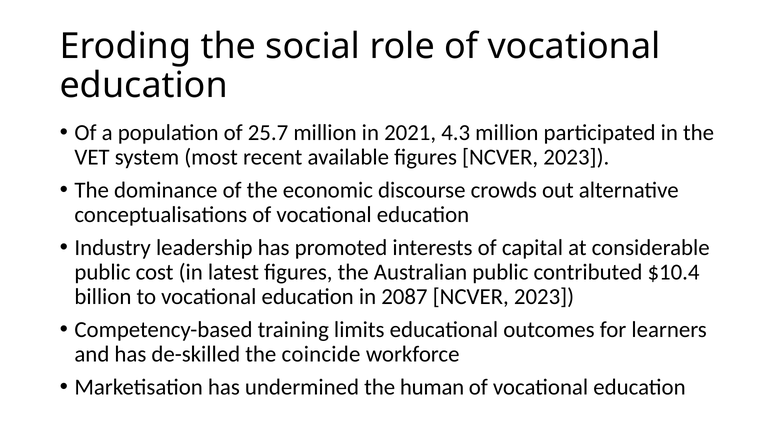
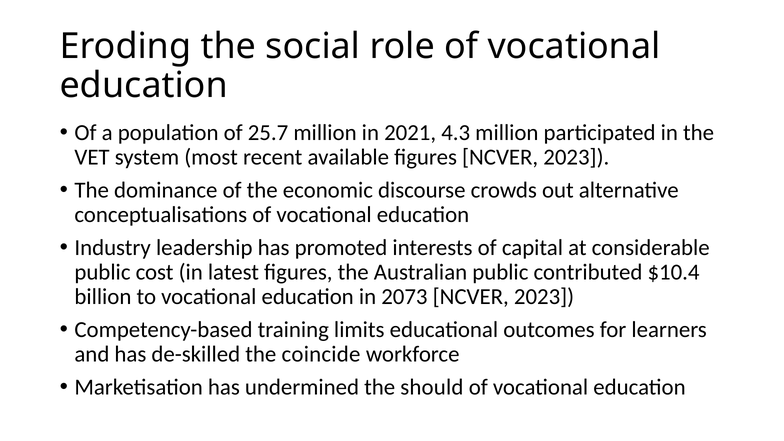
2087: 2087 -> 2073 (404, 297)
human: human -> should (432, 387)
